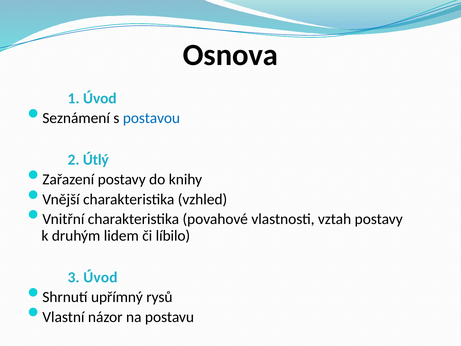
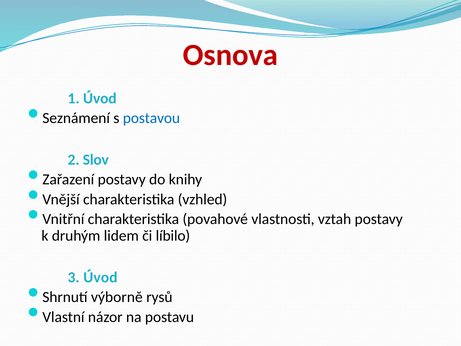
Osnova colour: black -> red (230, 55)
Útlý: Útlý -> Slov (96, 160)
upřímný: upřímný -> výborně (117, 297)
